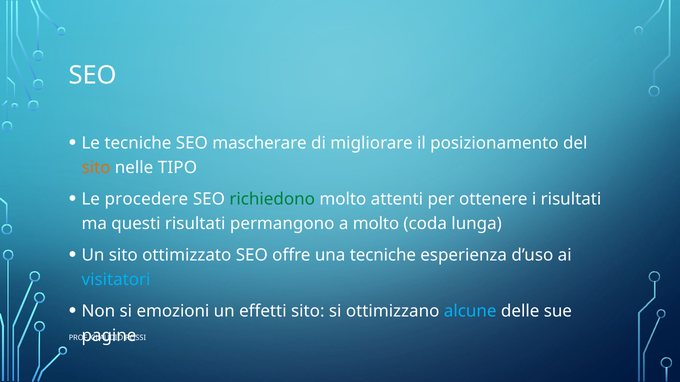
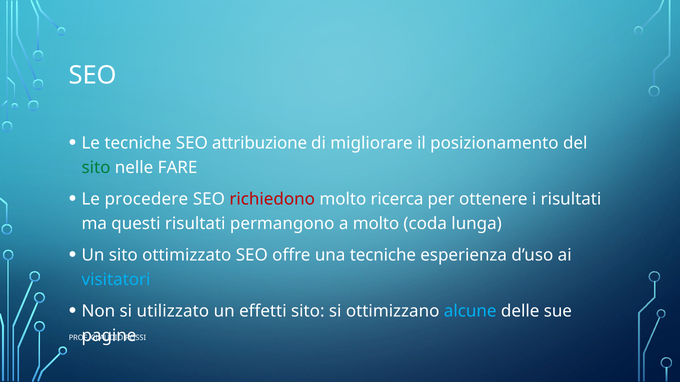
mascherare: mascherare -> attribuzione (260, 143)
sito colour: orange -> green (96, 168)
TIPO: TIPO -> FARE (178, 168)
richiedono colour: green -> red (272, 200)
attenti: attenti -> ricerca (397, 200)
emozioni: emozioni -> utilizzato (173, 312)
